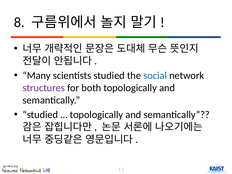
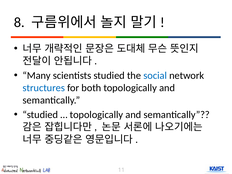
structures colour: purple -> blue (44, 88)
